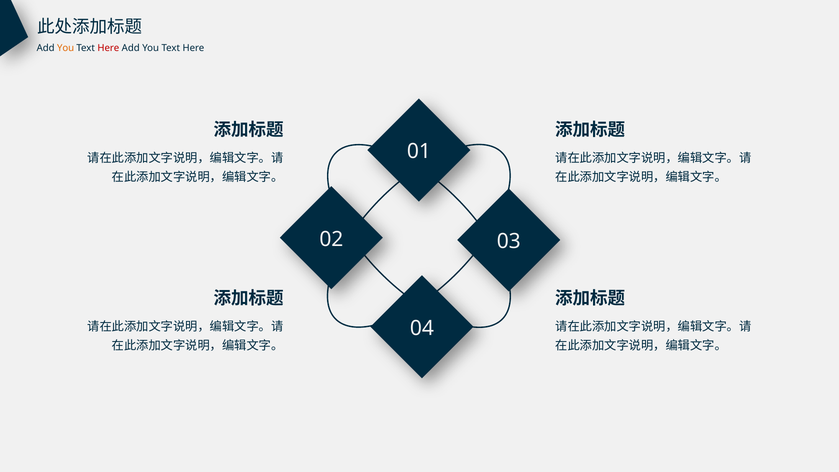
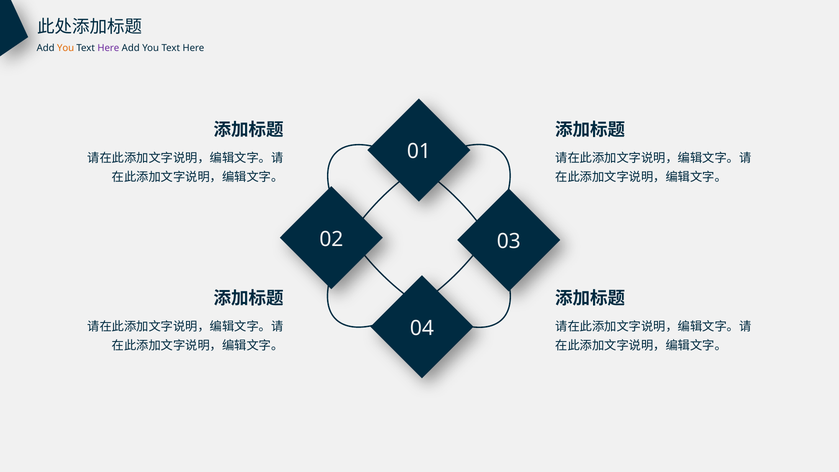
Here colour: red -> purple (108, 48)
